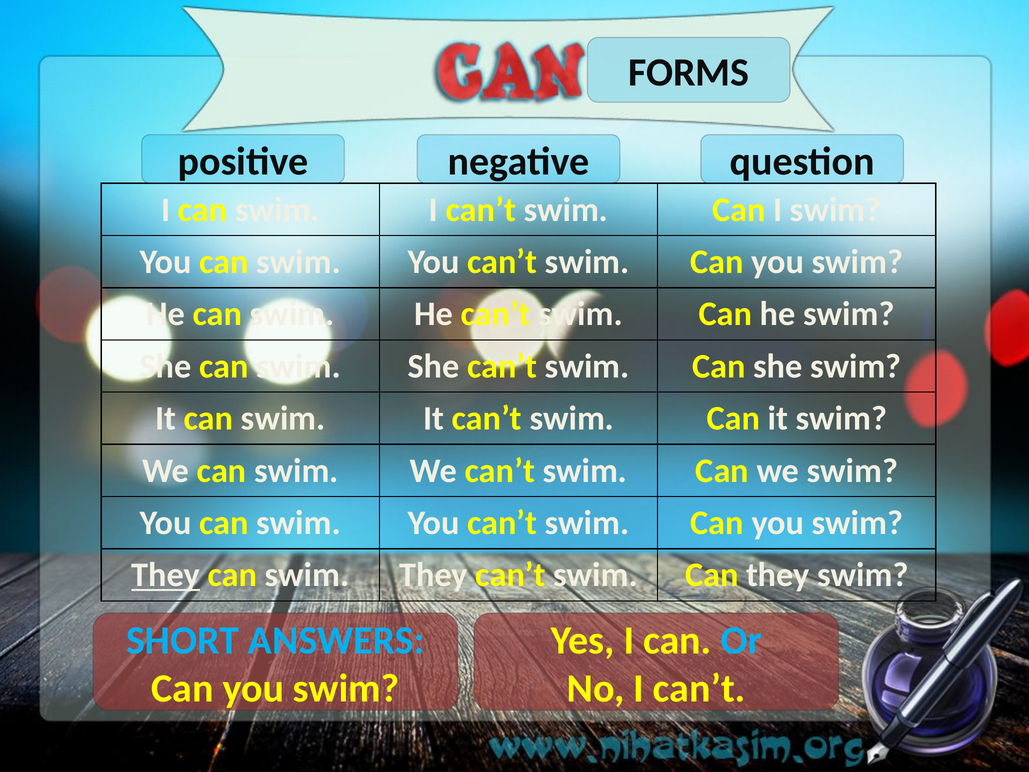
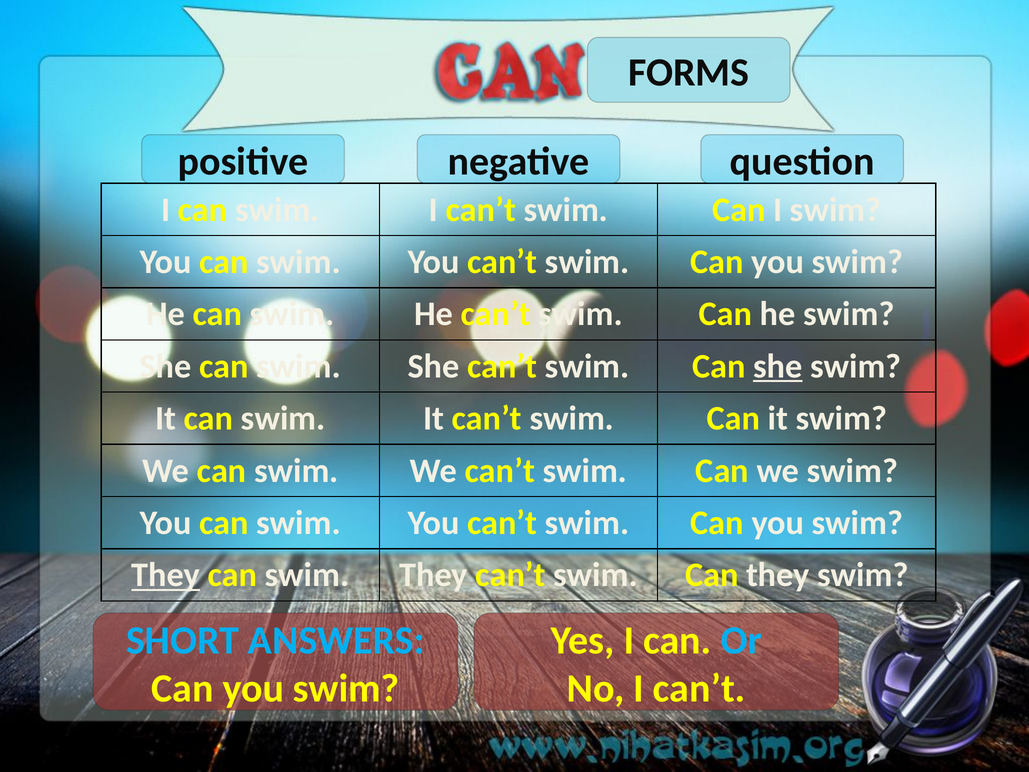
she underline: none -> present (778, 366)
